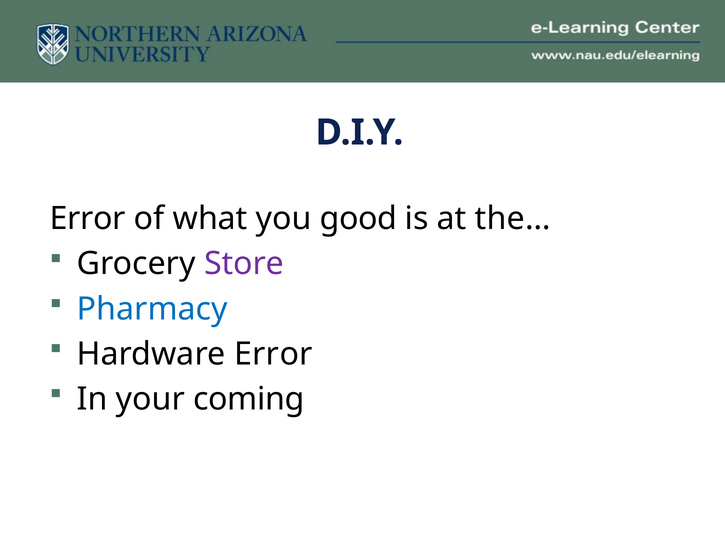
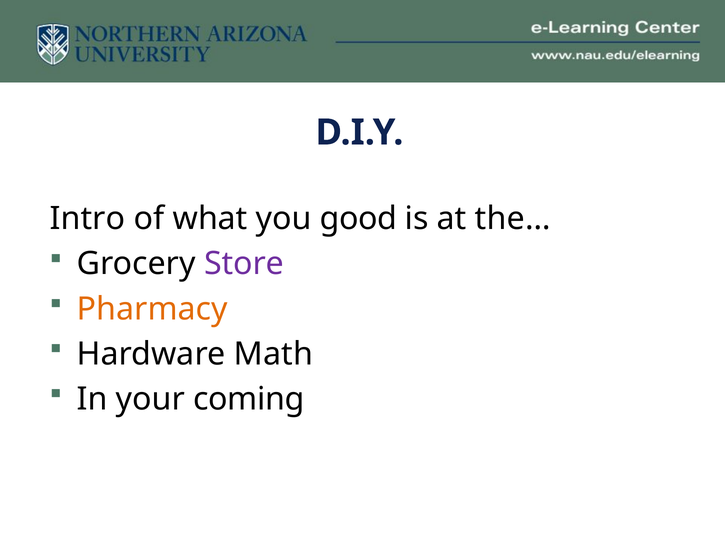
Error: Error -> Intro (87, 219)
Pharmacy colour: blue -> orange (152, 309)
Hardware Error: Error -> Math (273, 354)
